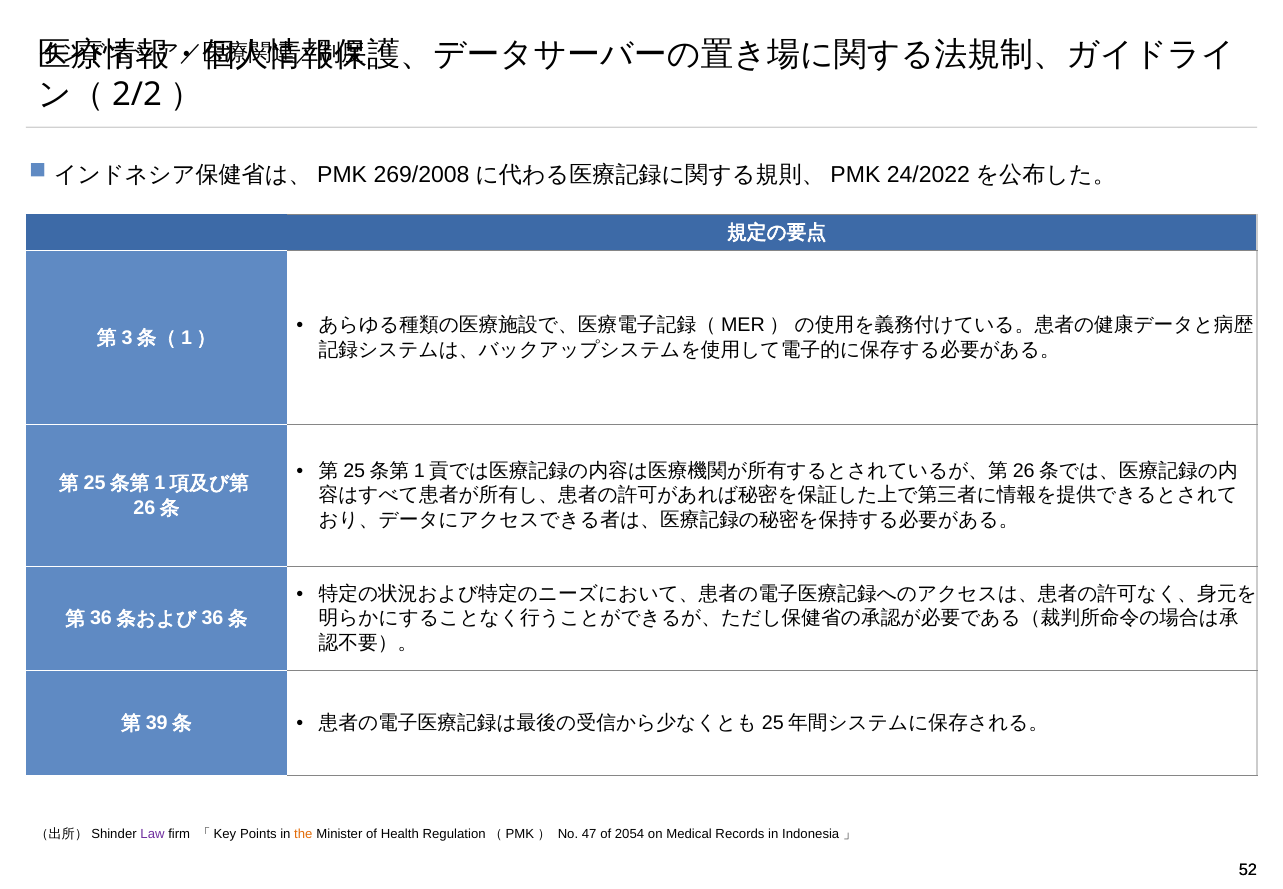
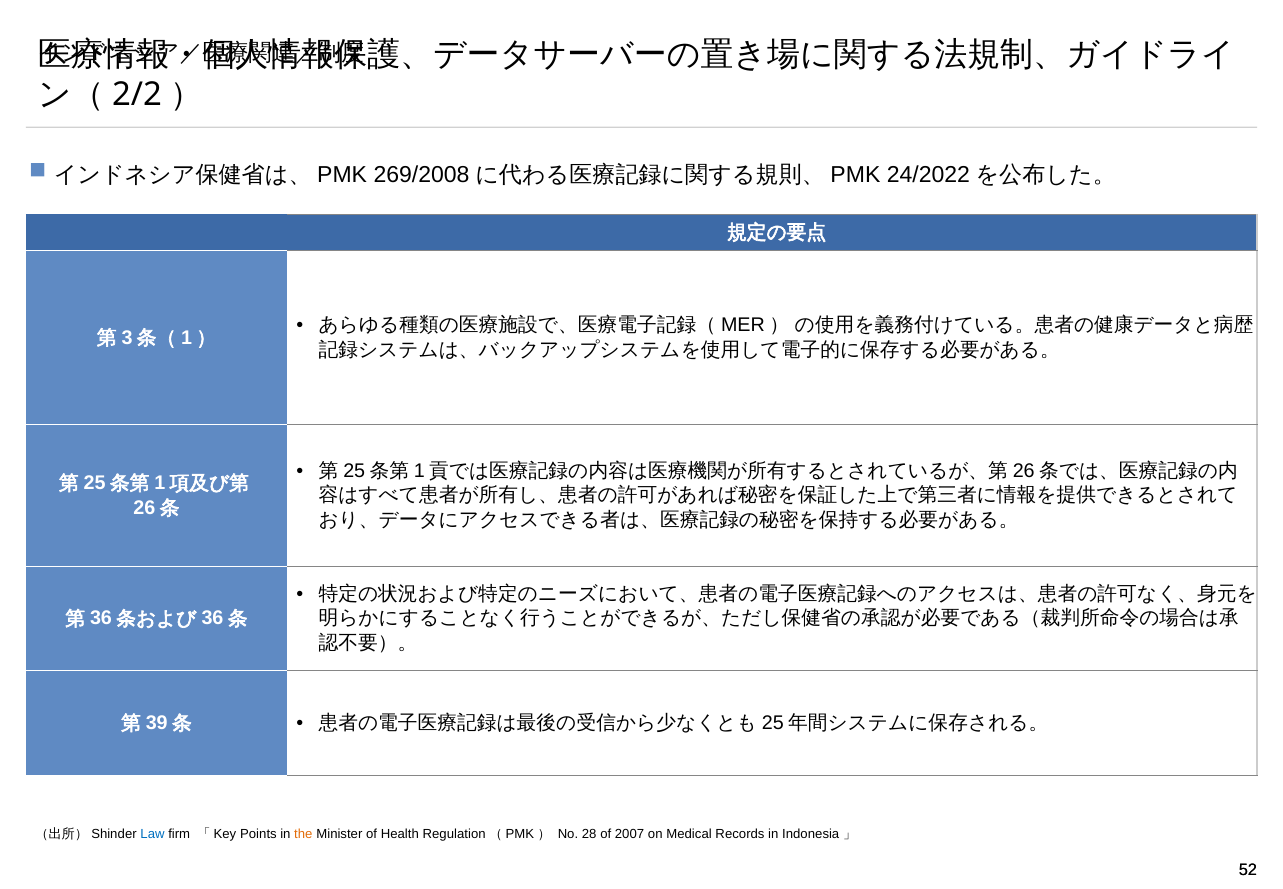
Law colour: purple -> blue (153, 833)
47: 47 -> 28 (589, 833)
2054: 2054 -> 2007 (630, 833)
